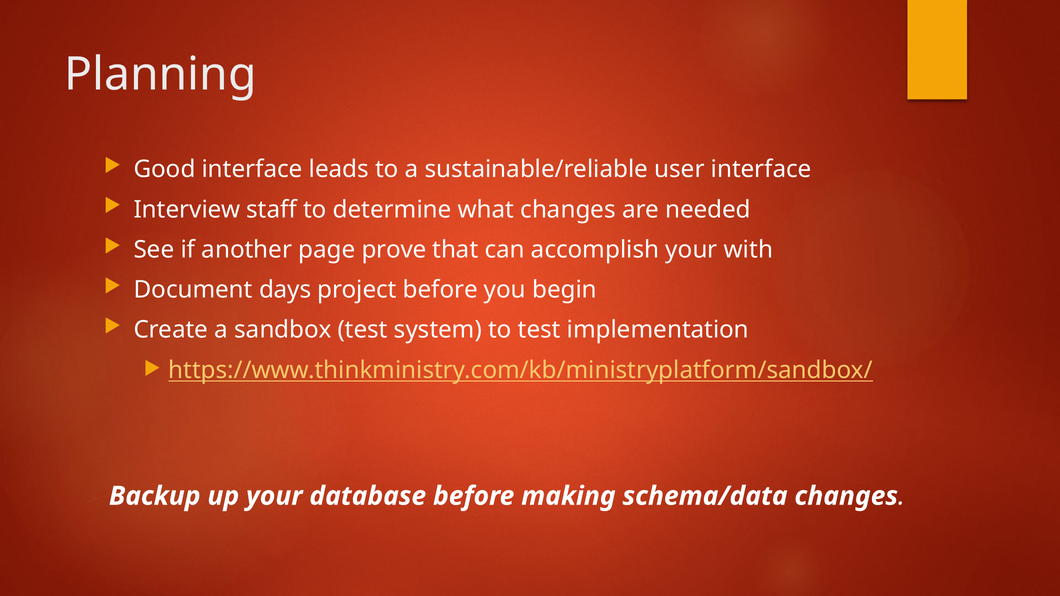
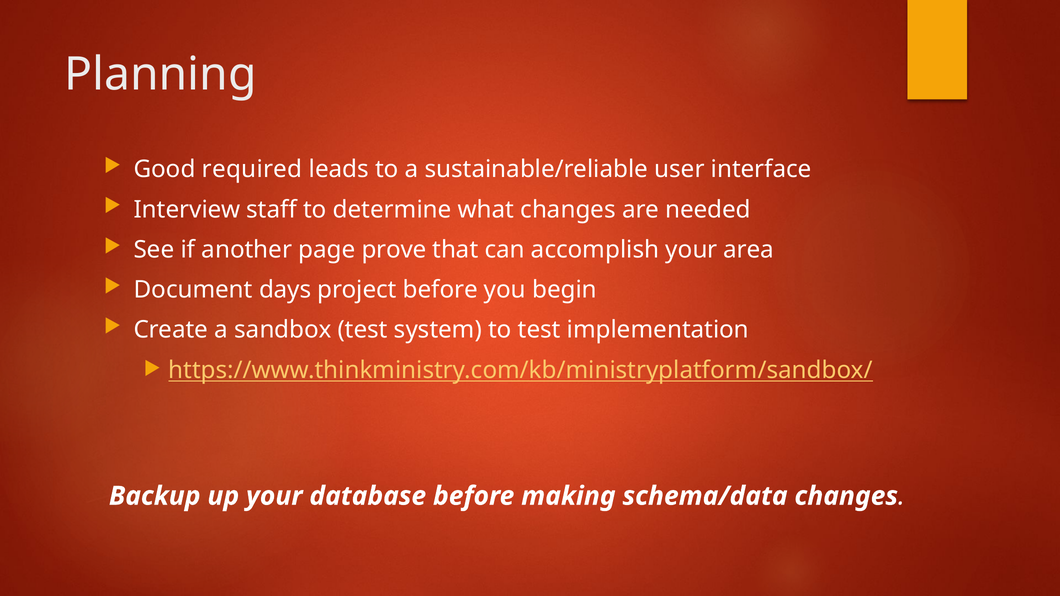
Good interface: interface -> required (252, 169)
with: with -> area (749, 250)
